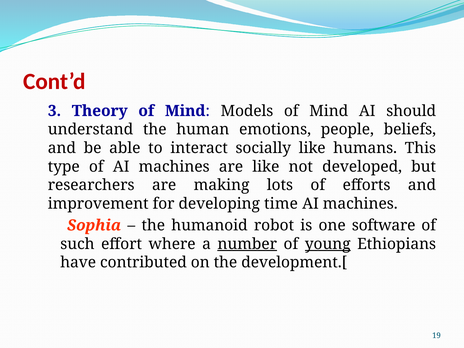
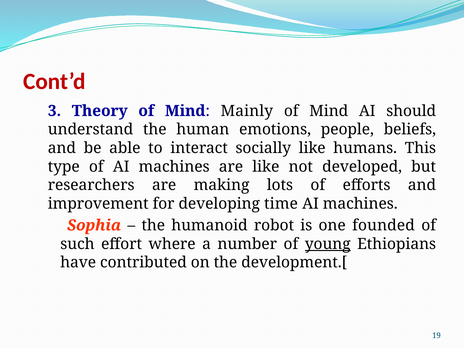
Models: Models -> Mainly (247, 111)
software: software -> founded (383, 225)
number underline: present -> none (247, 244)
